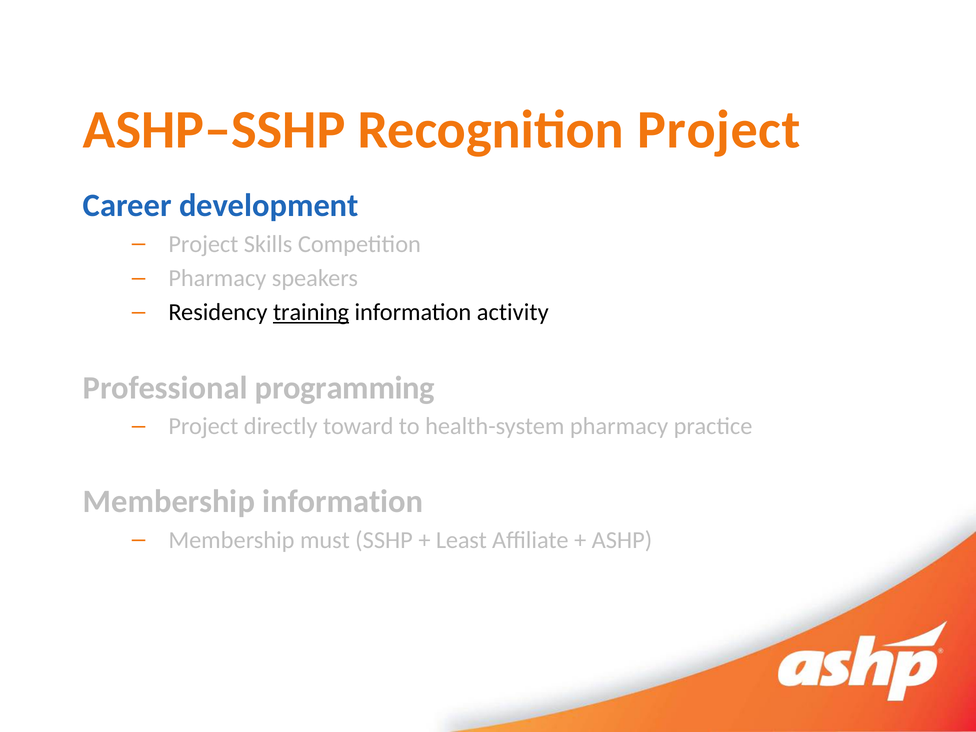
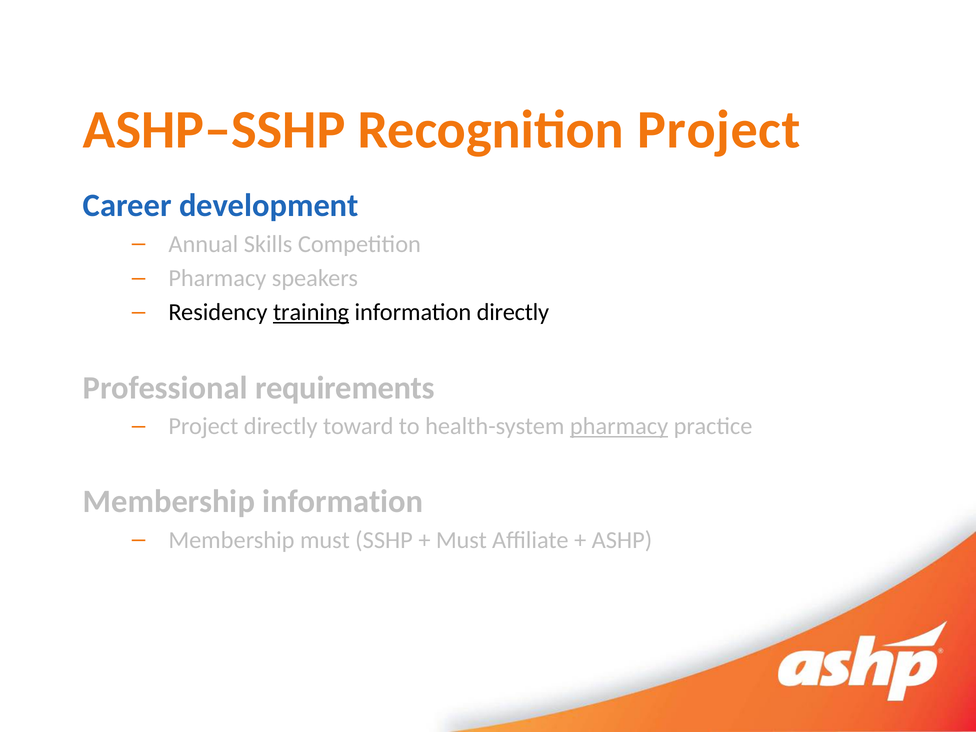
Project: Project -> Annual (203, 244)
information activity: activity -> directly (513, 312)
programming: programming -> requirements (345, 388)
pharmacy underline: none -> present (619, 426)
Least: Least -> Must (461, 540)
